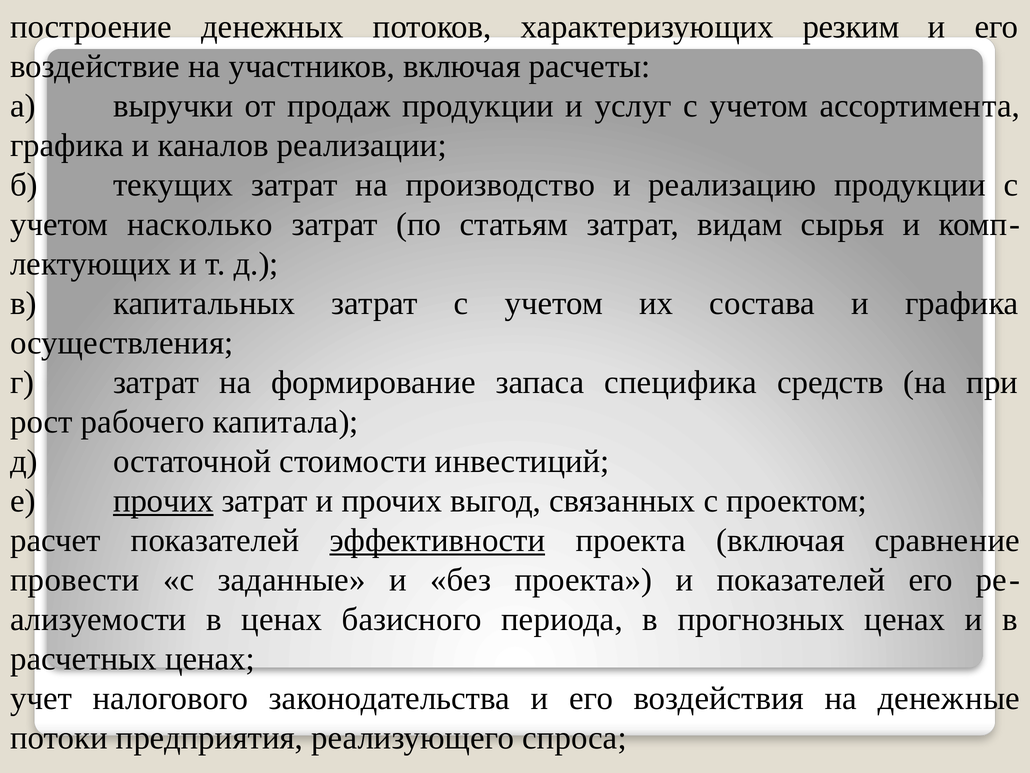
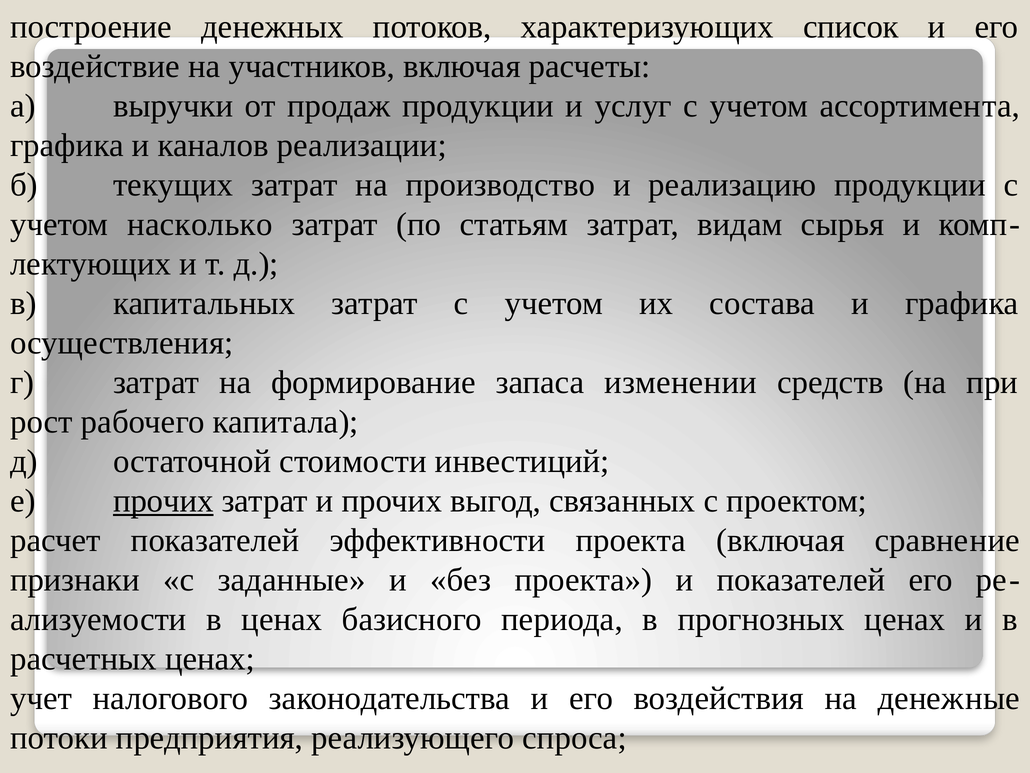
резким: резким -> список (851, 27)
специфика: специфика -> изменении (681, 382)
эффективности underline: present -> none (437, 540)
провести: провести -> признаки (75, 579)
